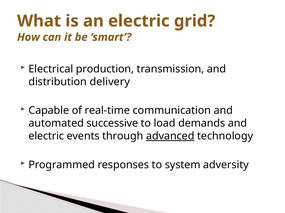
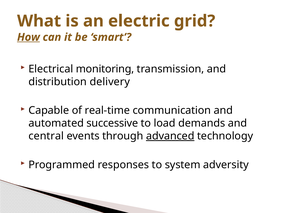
How underline: none -> present (28, 37)
production: production -> monitoring (105, 69)
electric: electric -> central (46, 137)
